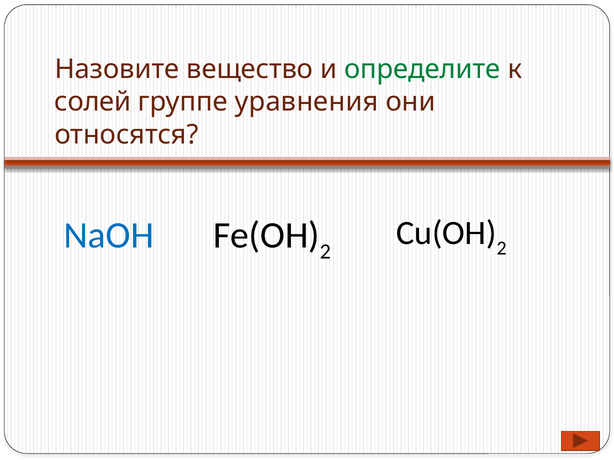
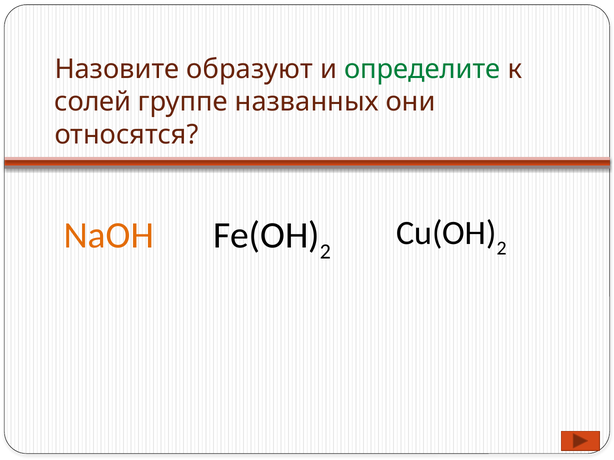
вещество: вещество -> образуют (250, 69)
уравнения: уравнения -> названных (307, 102)
NaOH colour: blue -> orange (109, 235)
